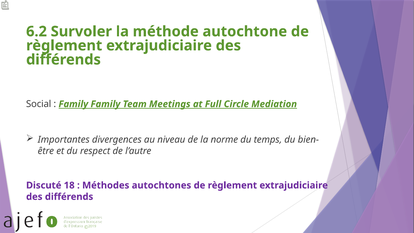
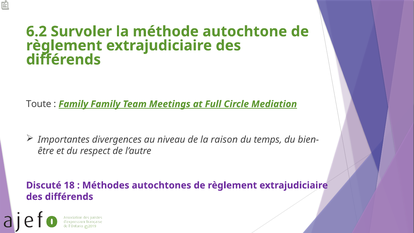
Social: Social -> Toute (39, 104)
norme: norme -> raison (224, 140)
